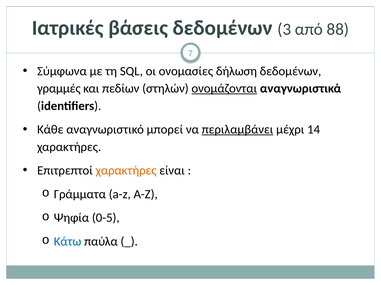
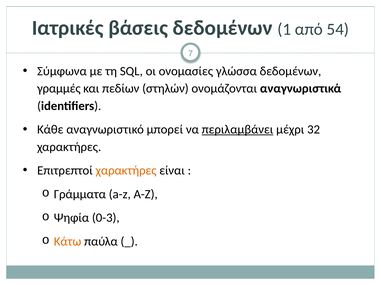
3: 3 -> 1 (284, 29)
88: 88 -> 54 (338, 29)
δήλωση: δήλωση -> γλώσσα (236, 71)
ονομάζονται underline: present -> none (224, 89)
14: 14 -> 32 (314, 130)
0-5: 0-5 -> 0-3 (106, 218)
Κάτω colour: blue -> orange (68, 242)
